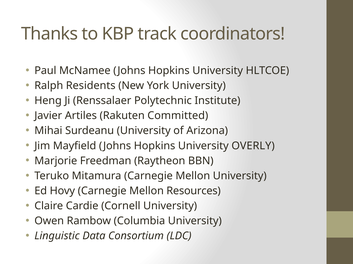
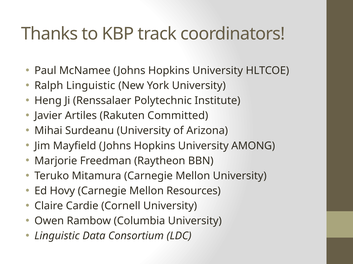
Ralph Residents: Residents -> Linguistic (91, 86)
OVERLY: OVERLY -> AMONG (253, 146)
